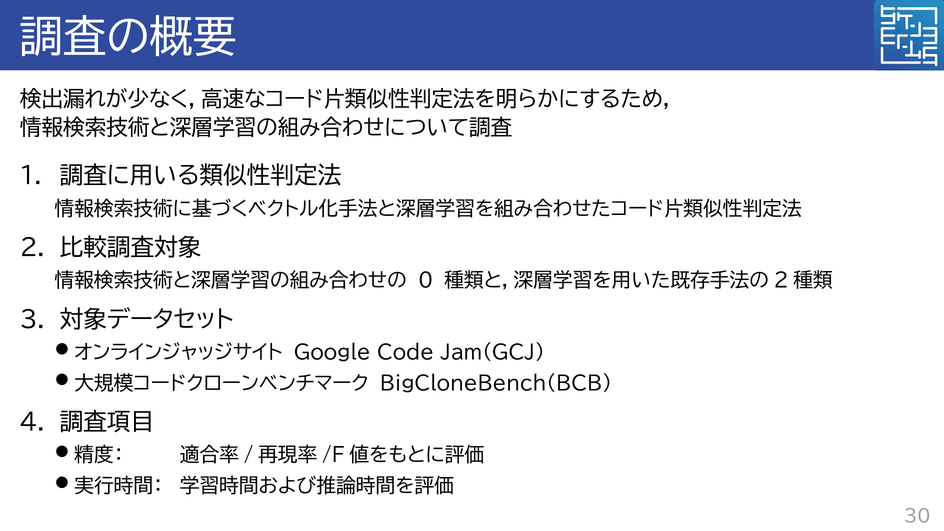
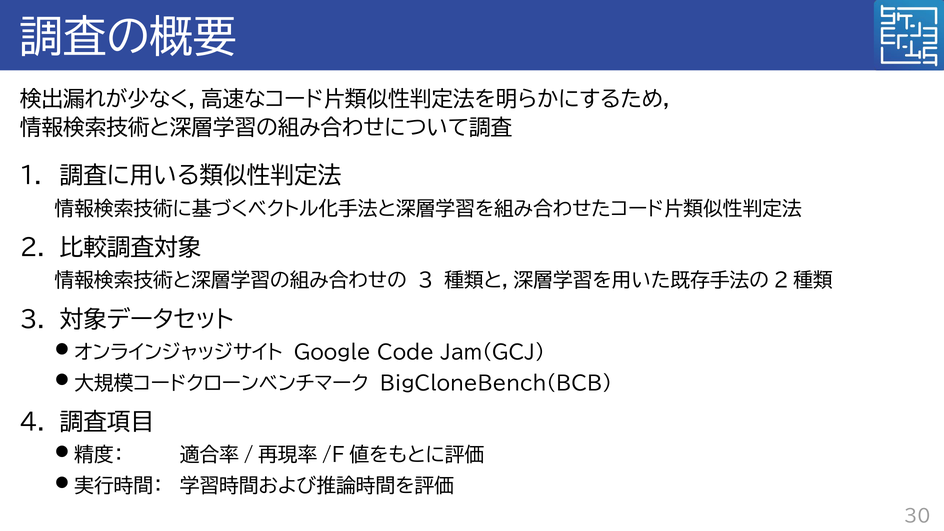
0: 0 -> 3 (426, 281)
